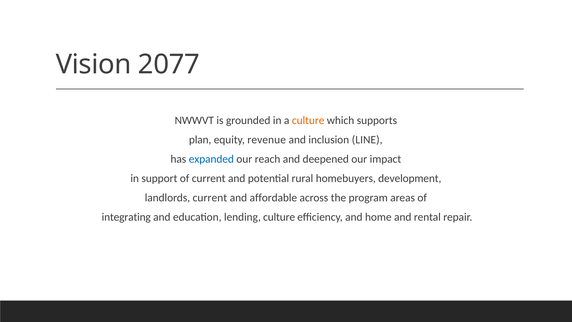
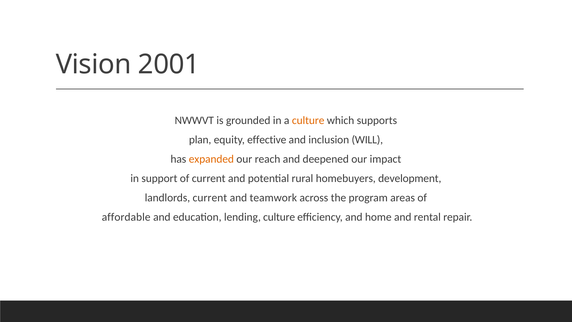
2077: 2077 -> 2001 (169, 64)
revenue: revenue -> effective (267, 140)
LINE: LINE -> WILL (367, 140)
expanded colour: blue -> orange (211, 159)
affordable: affordable -> teamwork (273, 198)
integrating: integrating -> affordable (126, 217)
